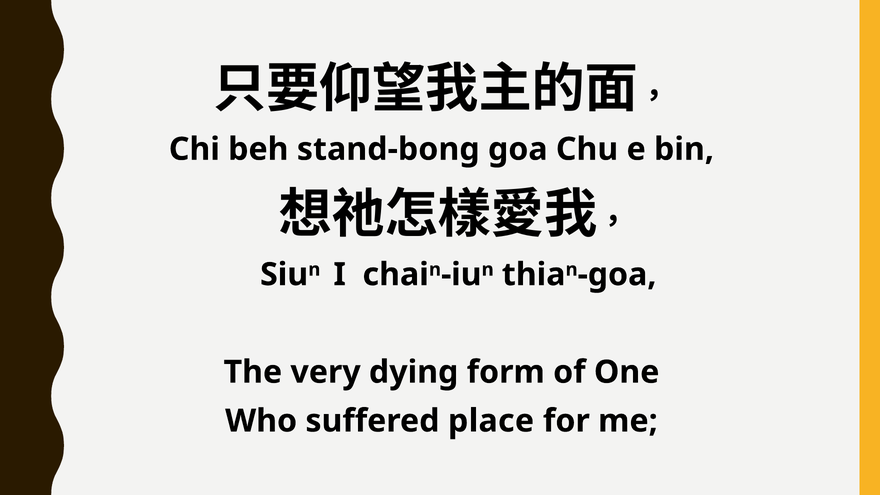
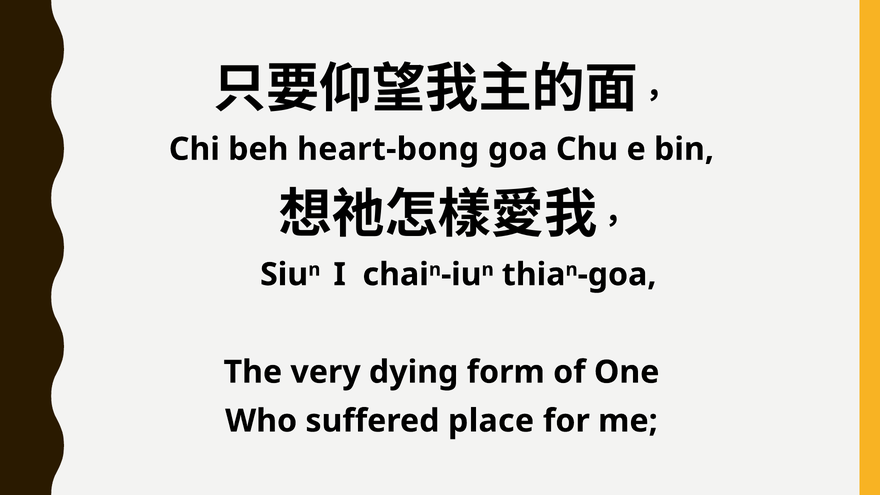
stand-bong: stand-bong -> heart-bong (388, 149)
